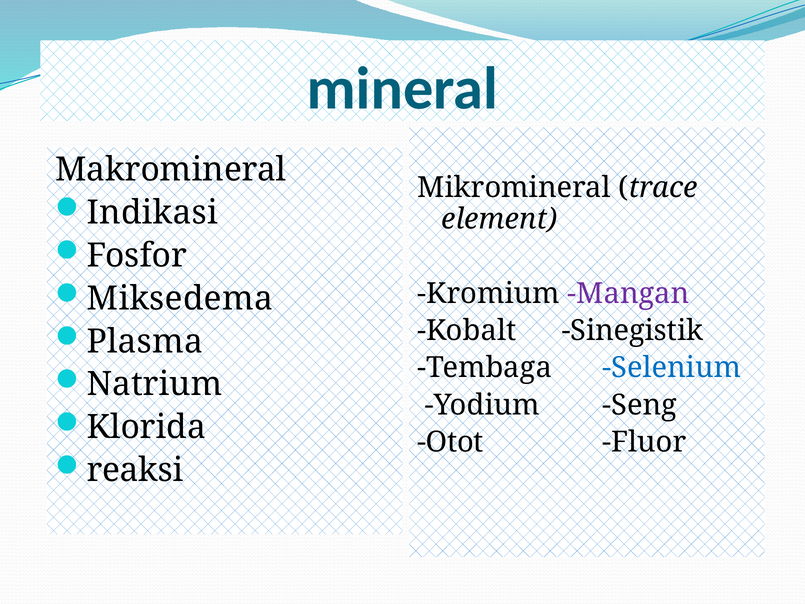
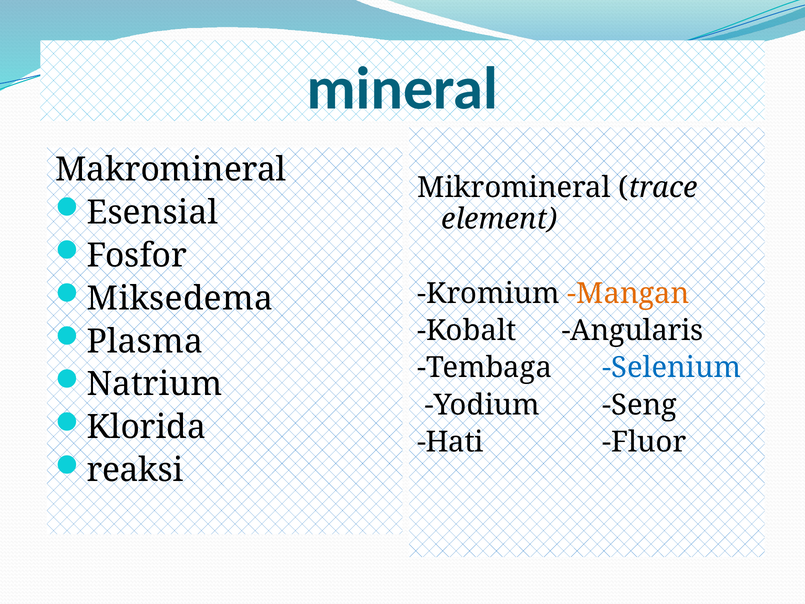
Indikasi: Indikasi -> Esensial (152, 212)
Mangan colour: purple -> orange (628, 293)
Sinegistik: Sinegistik -> Angularis (632, 331)
Otot: Otot -> Hati (450, 442)
